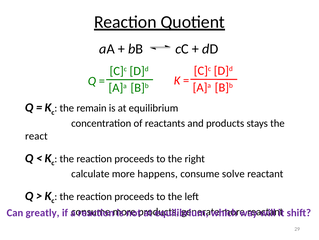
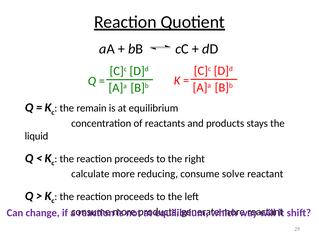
react: react -> liquid (36, 136)
happens: happens -> reducing (158, 173)
greatly: greatly -> change (43, 212)
